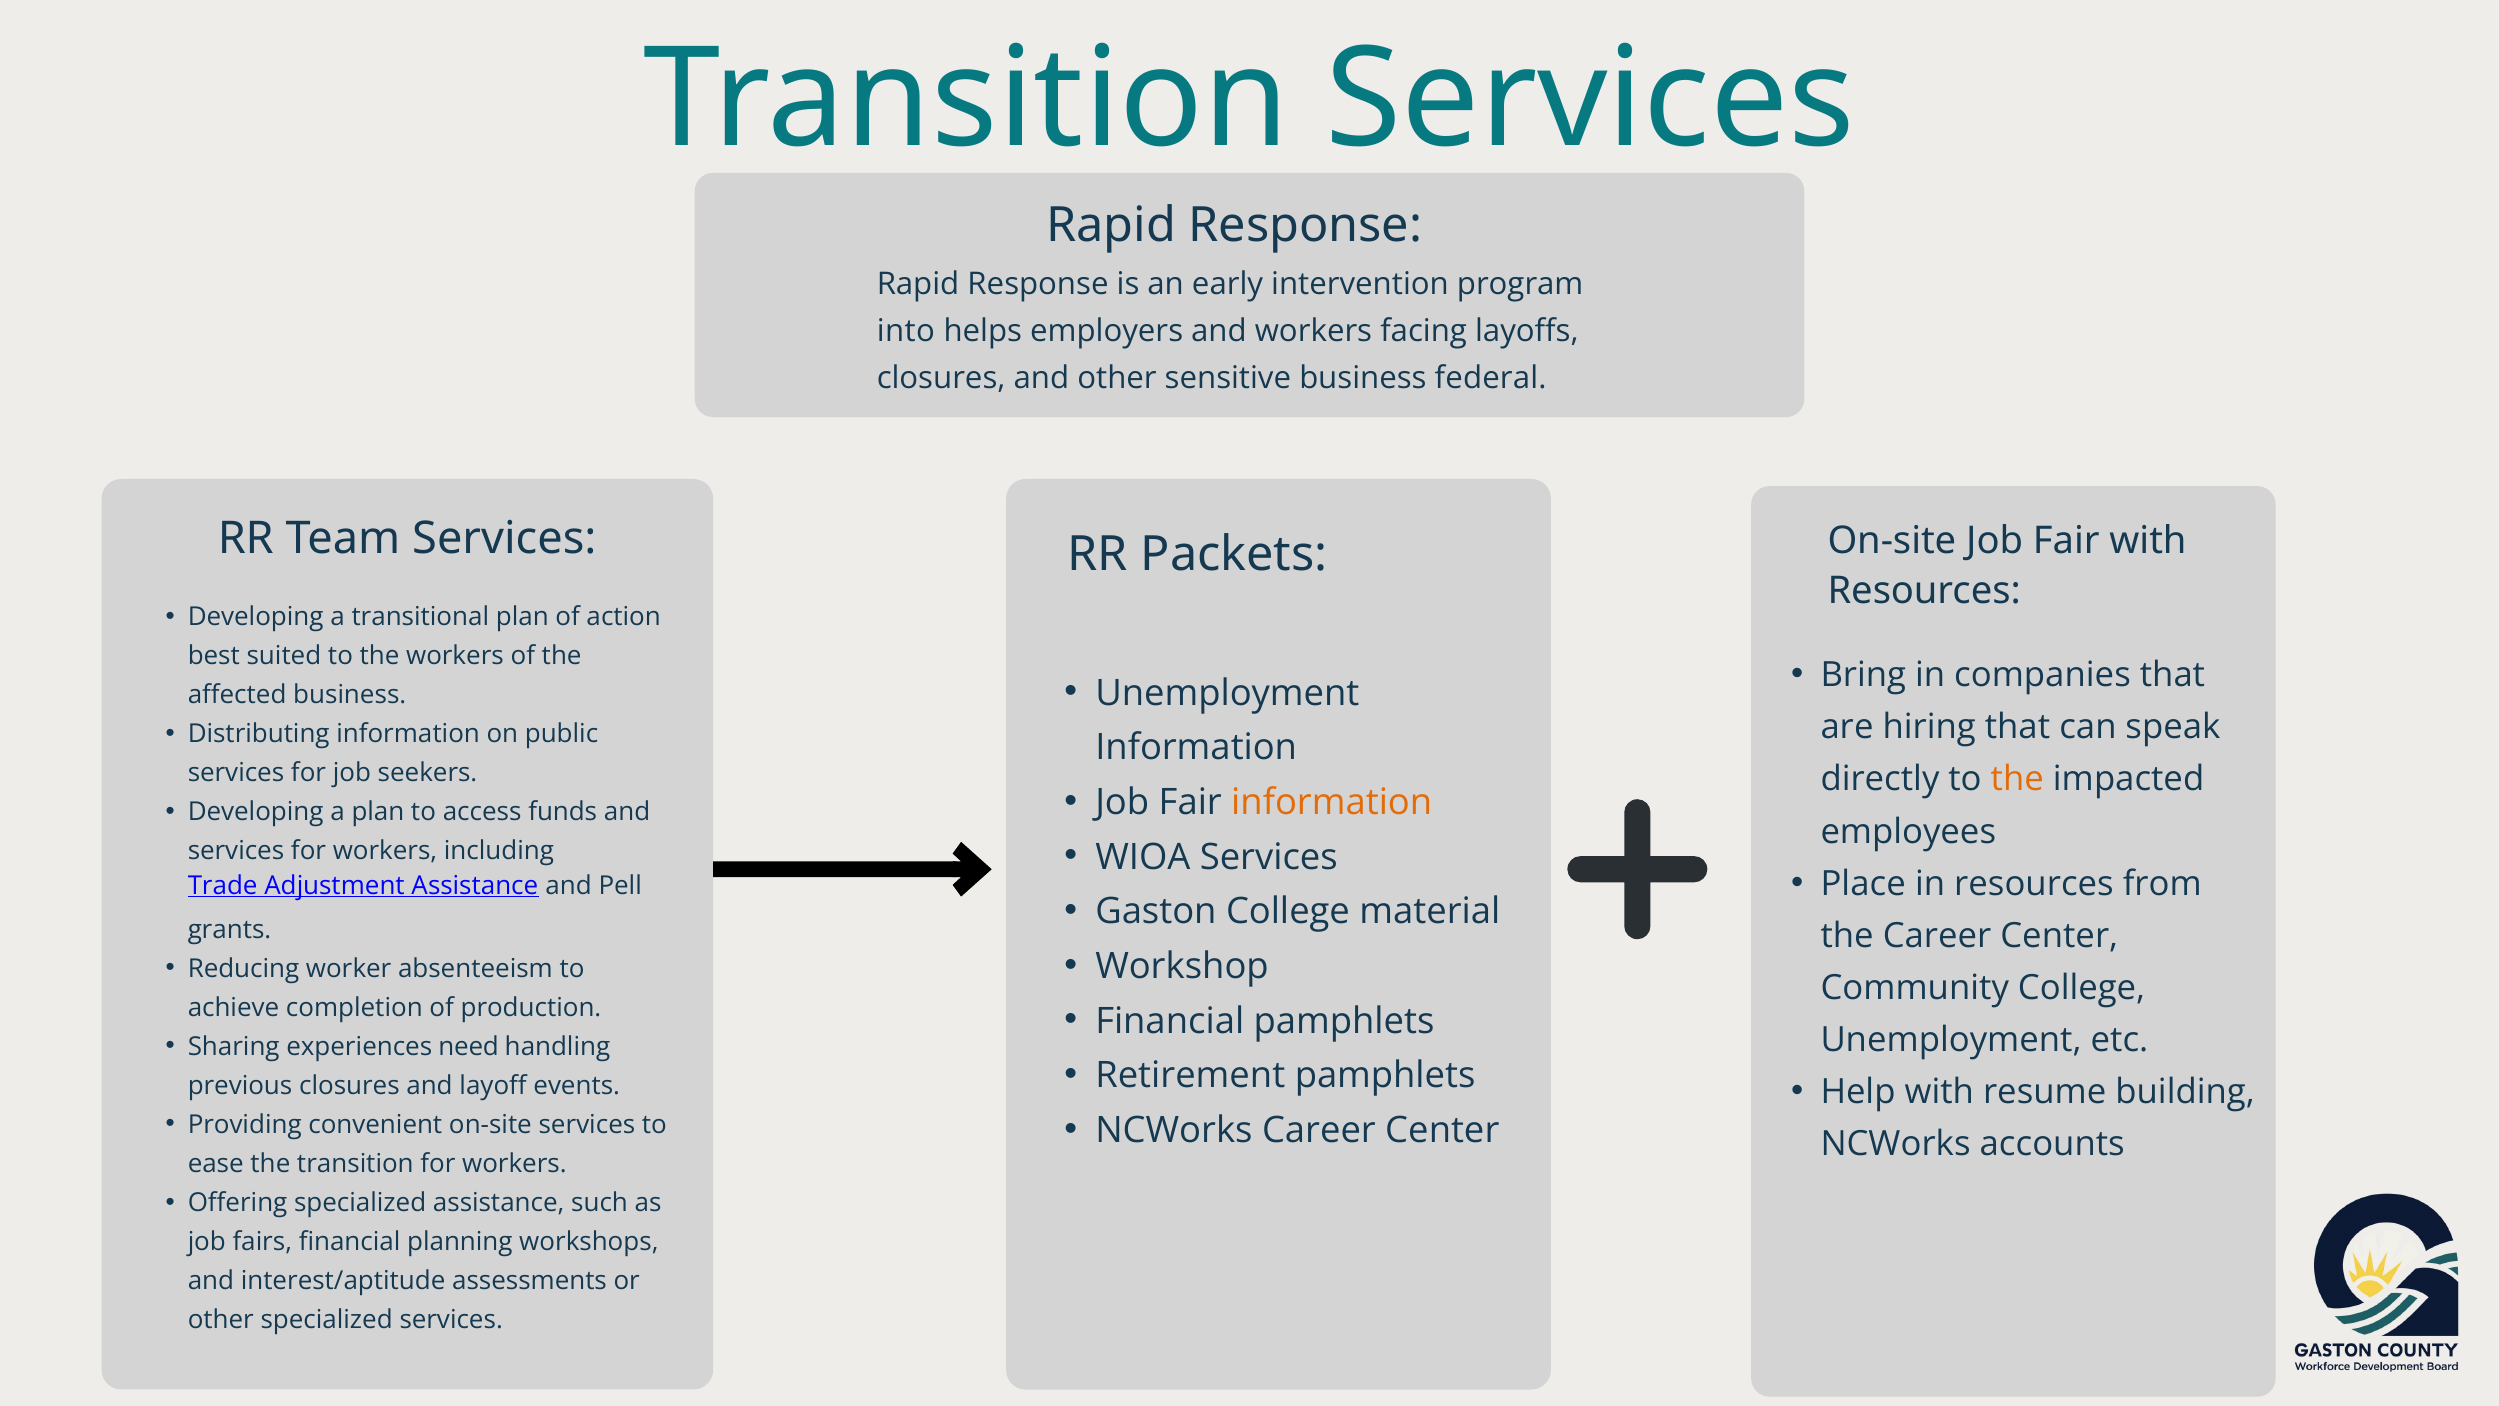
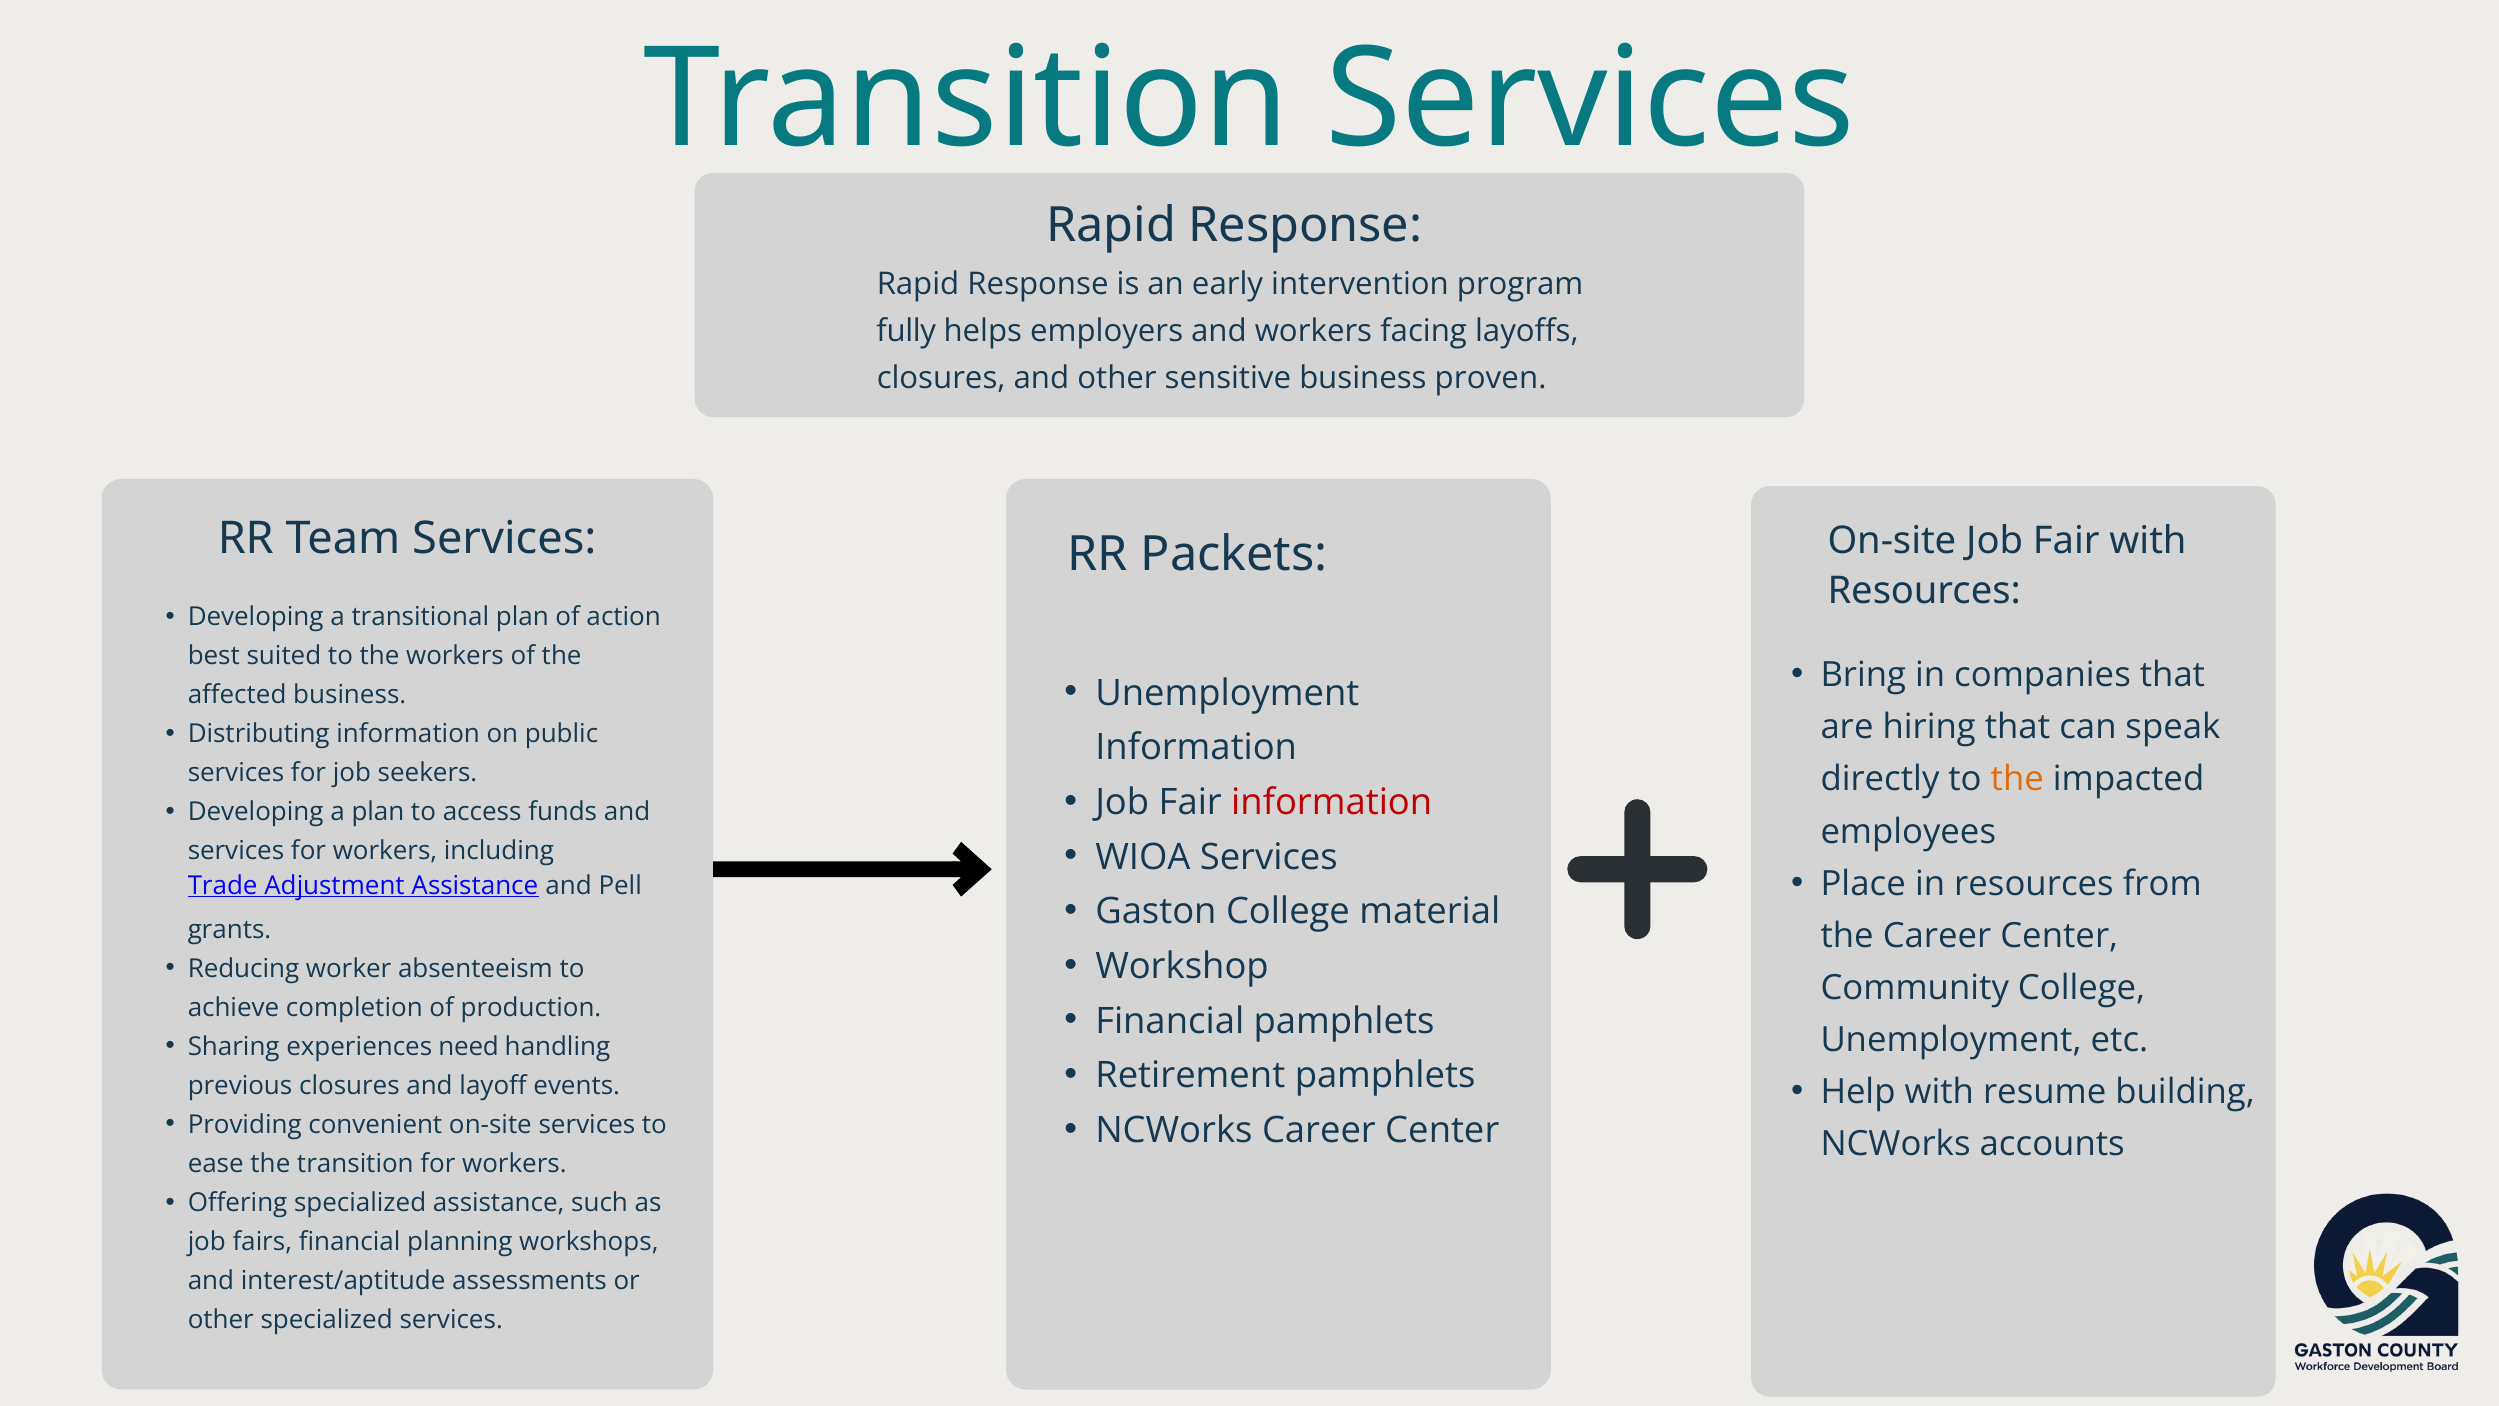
into: into -> fully (906, 331)
federal: federal -> proven (1491, 378)
information colour: orange -> red (1332, 802)
